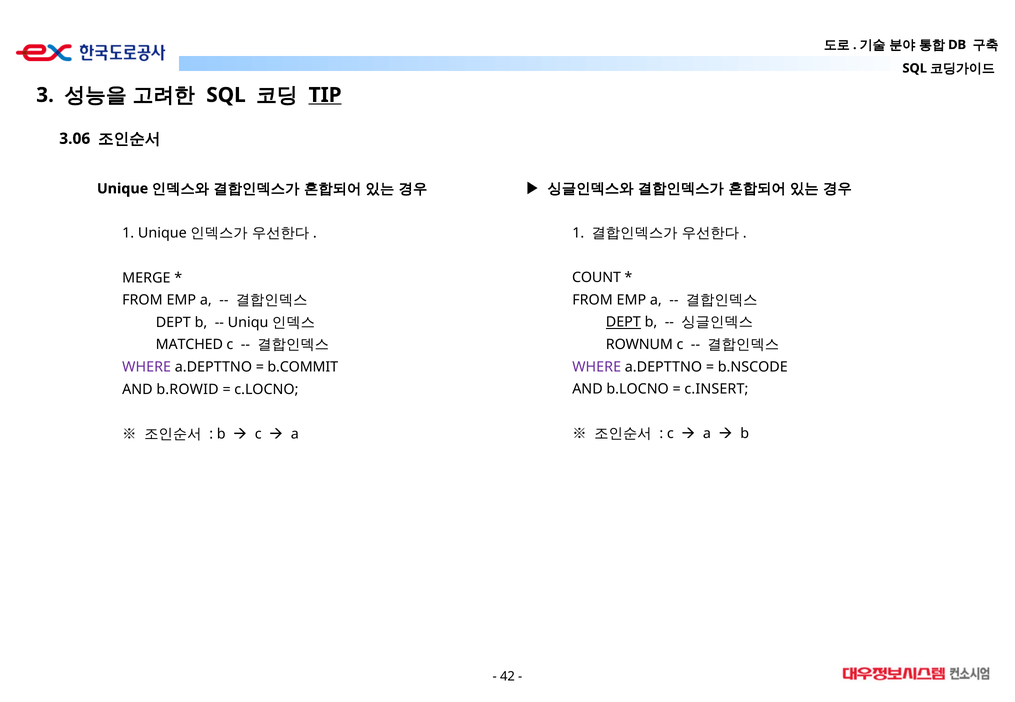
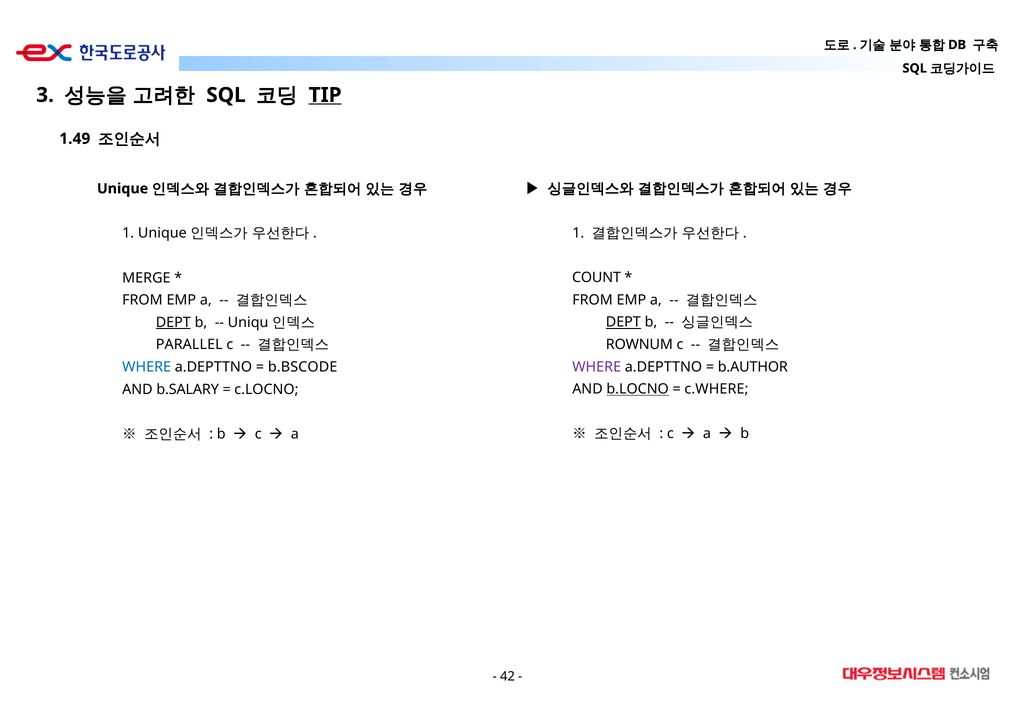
3.06: 3.06 -> 1.49 (75, 139)
DEPT underline: none -> present (173, 323)
MATCHED: MATCHED -> PARALLEL (189, 345)
b.NSCODE: b.NSCODE -> b.AUTHOR (753, 367)
WHERE colour: purple -> blue (147, 367)
b.COMMIT: b.COMMIT -> b.BSCODE (303, 367)
b.LOCNO underline: none -> present (638, 389)
c.INSERT: c.INSERT -> c.WHERE (716, 389)
b.ROWID: b.ROWID -> b.SALARY (188, 390)
